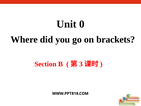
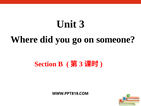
Unit 0: 0 -> 3 (82, 24)
brackets: brackets -> someone (116, 39)
